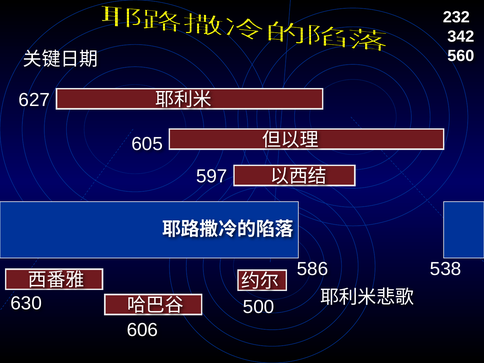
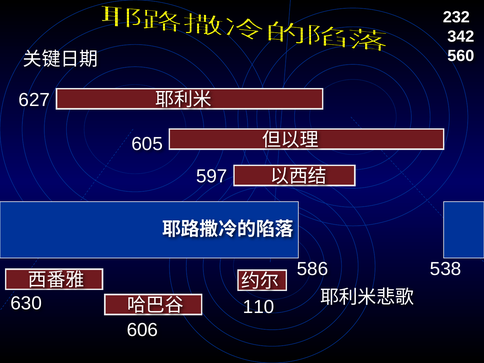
500: 500 -> 110 (259, 307)
